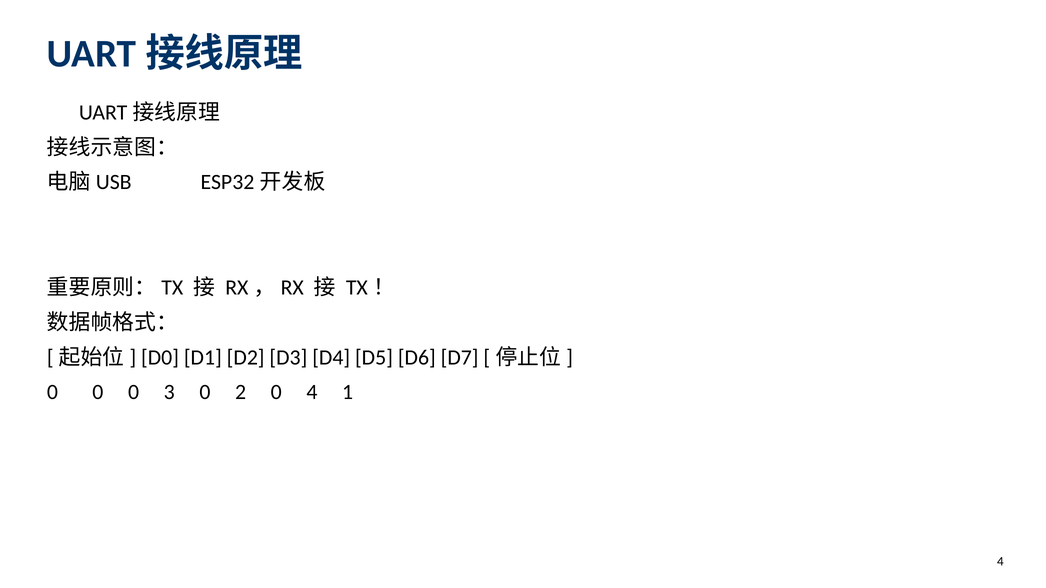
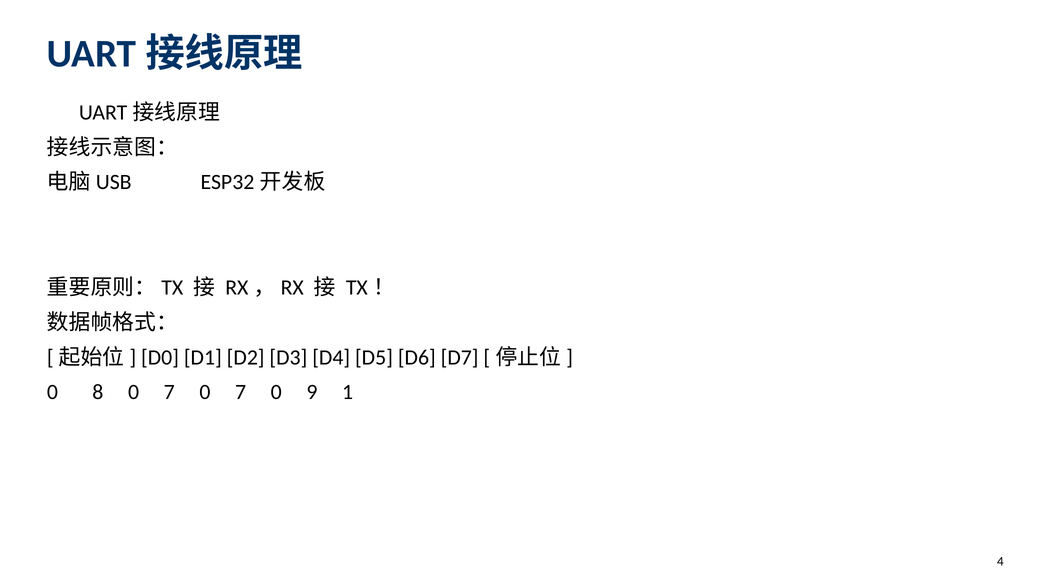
0: 0 -> 8 (98, 392)
3: 3 -> 7 (169, 392)
2: 2 -> 7 (241, 392)
0 4: 4 -> 9 (312, 392)
